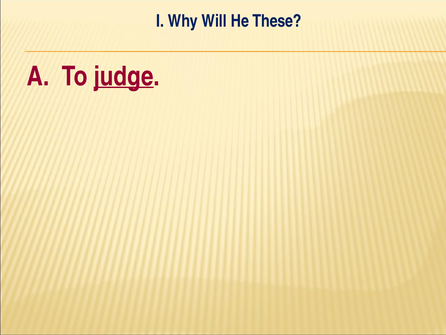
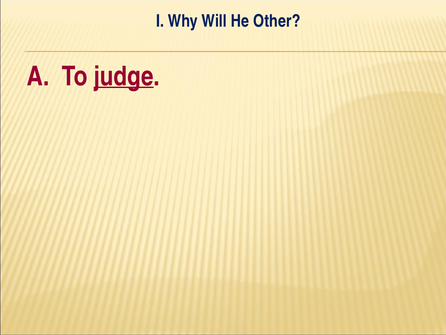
These: These -> Other (277, 21)
